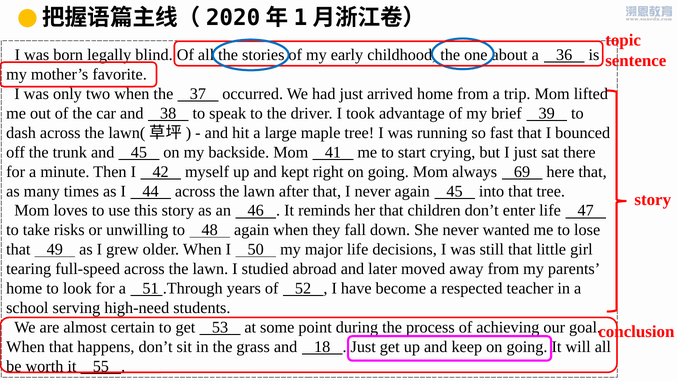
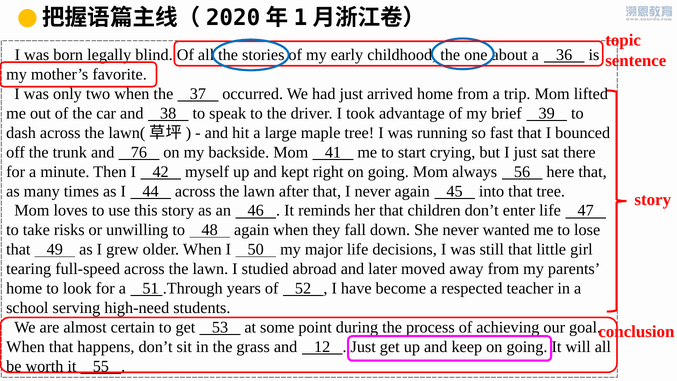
and 45: 45 -> 76 (139, 152)
69: 69 -> 56 (522, 172)
18: 18 -> 12 (322, 347)
